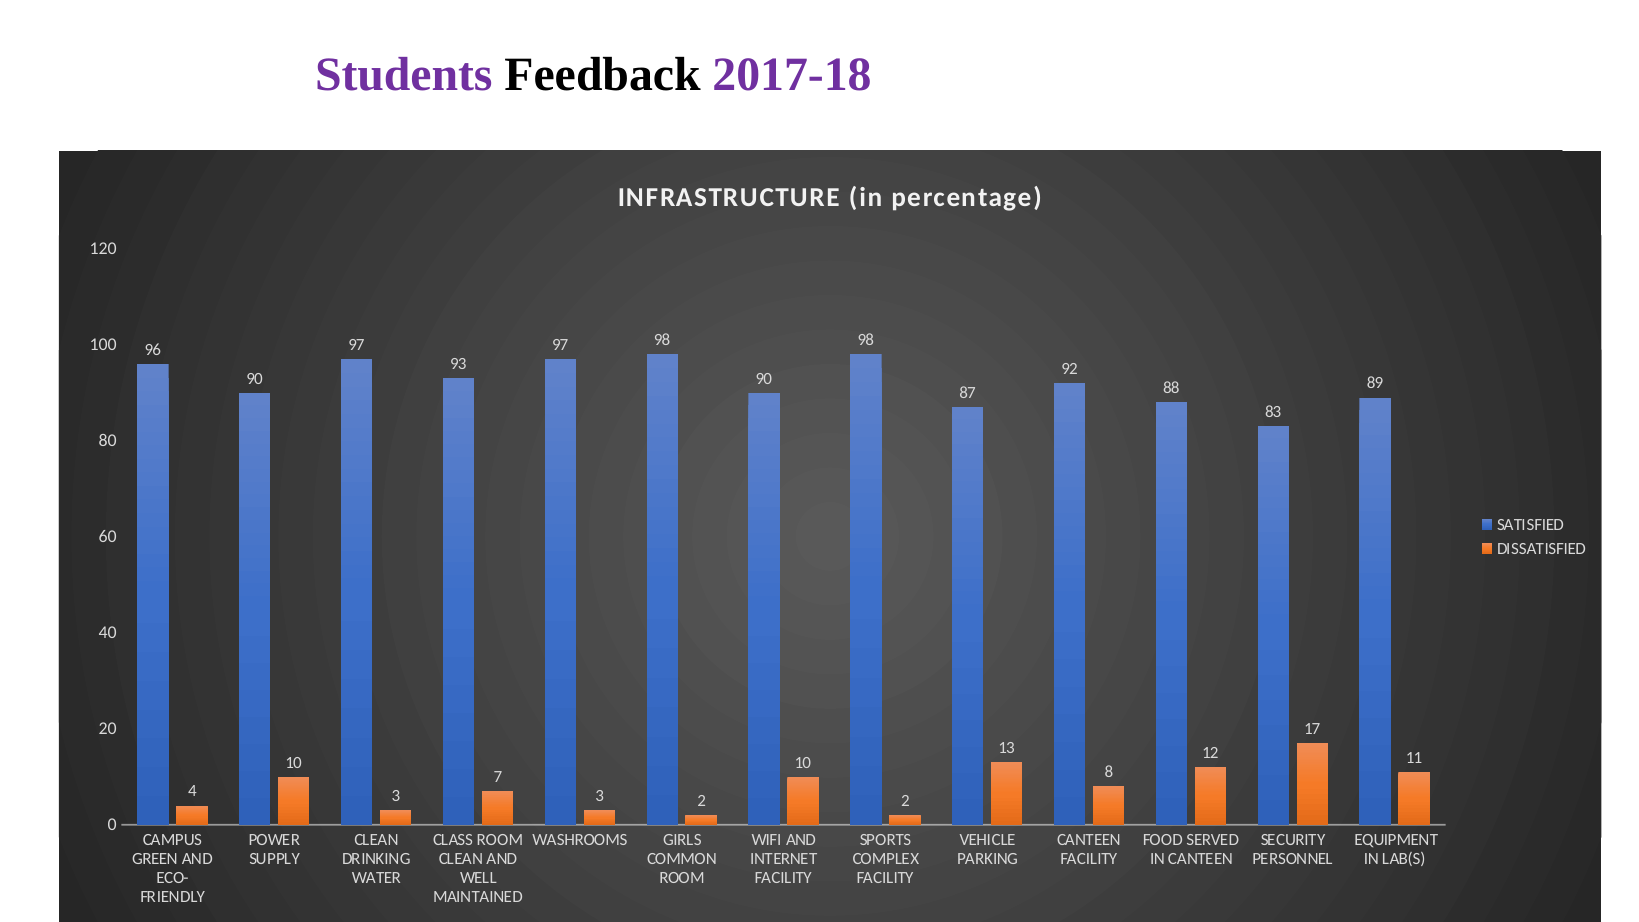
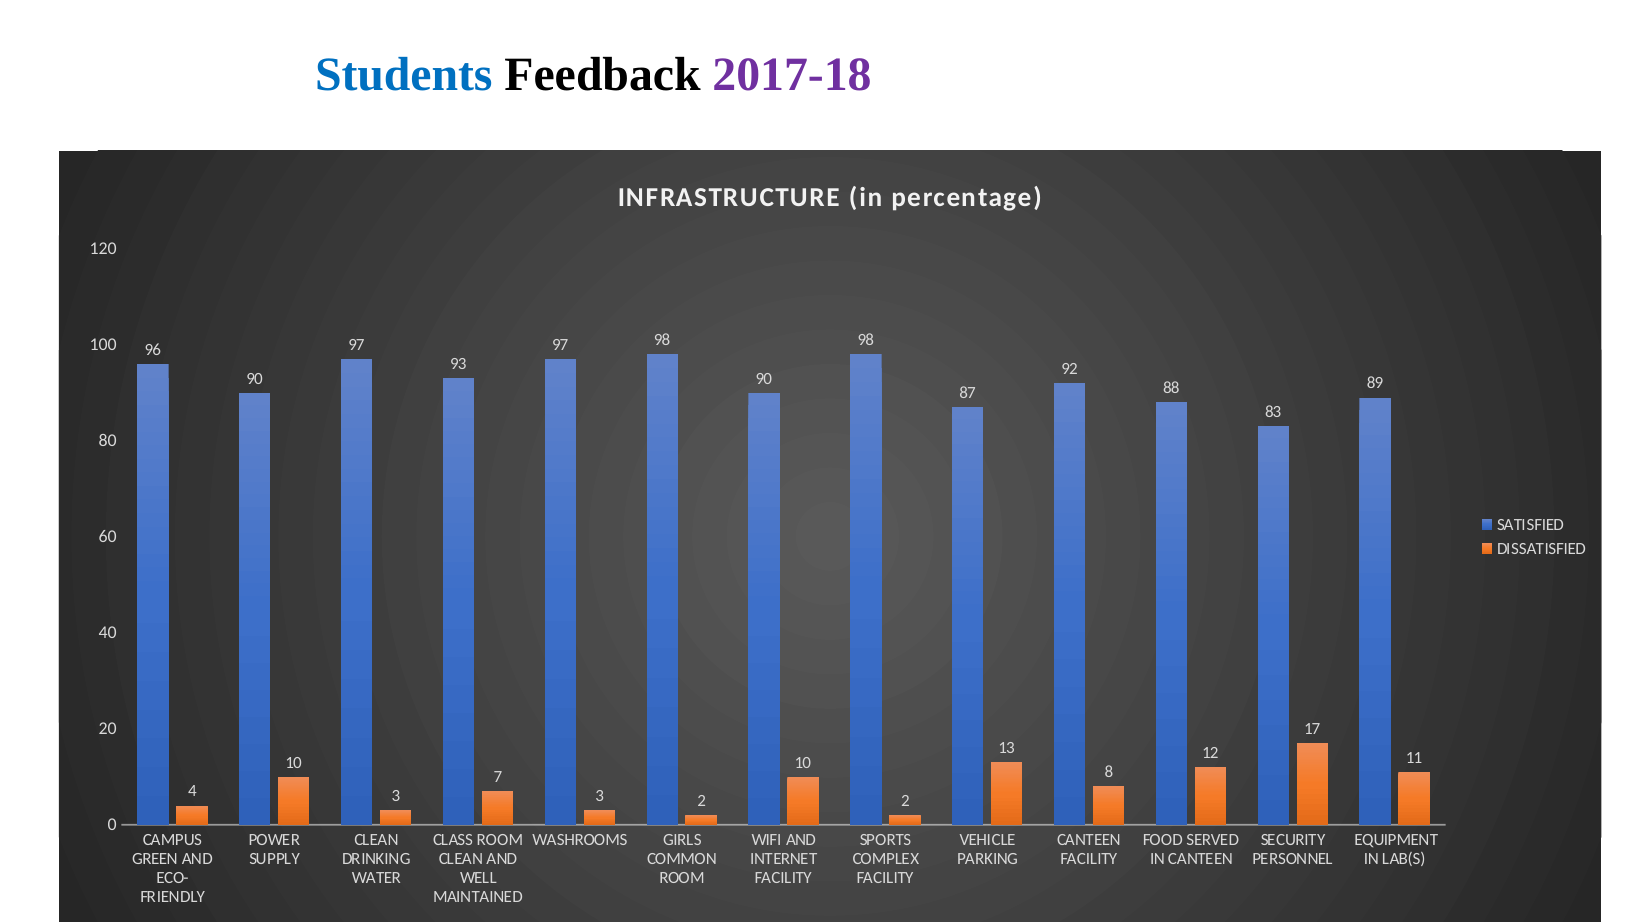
Students colour: purple -> blue (404, 74)
